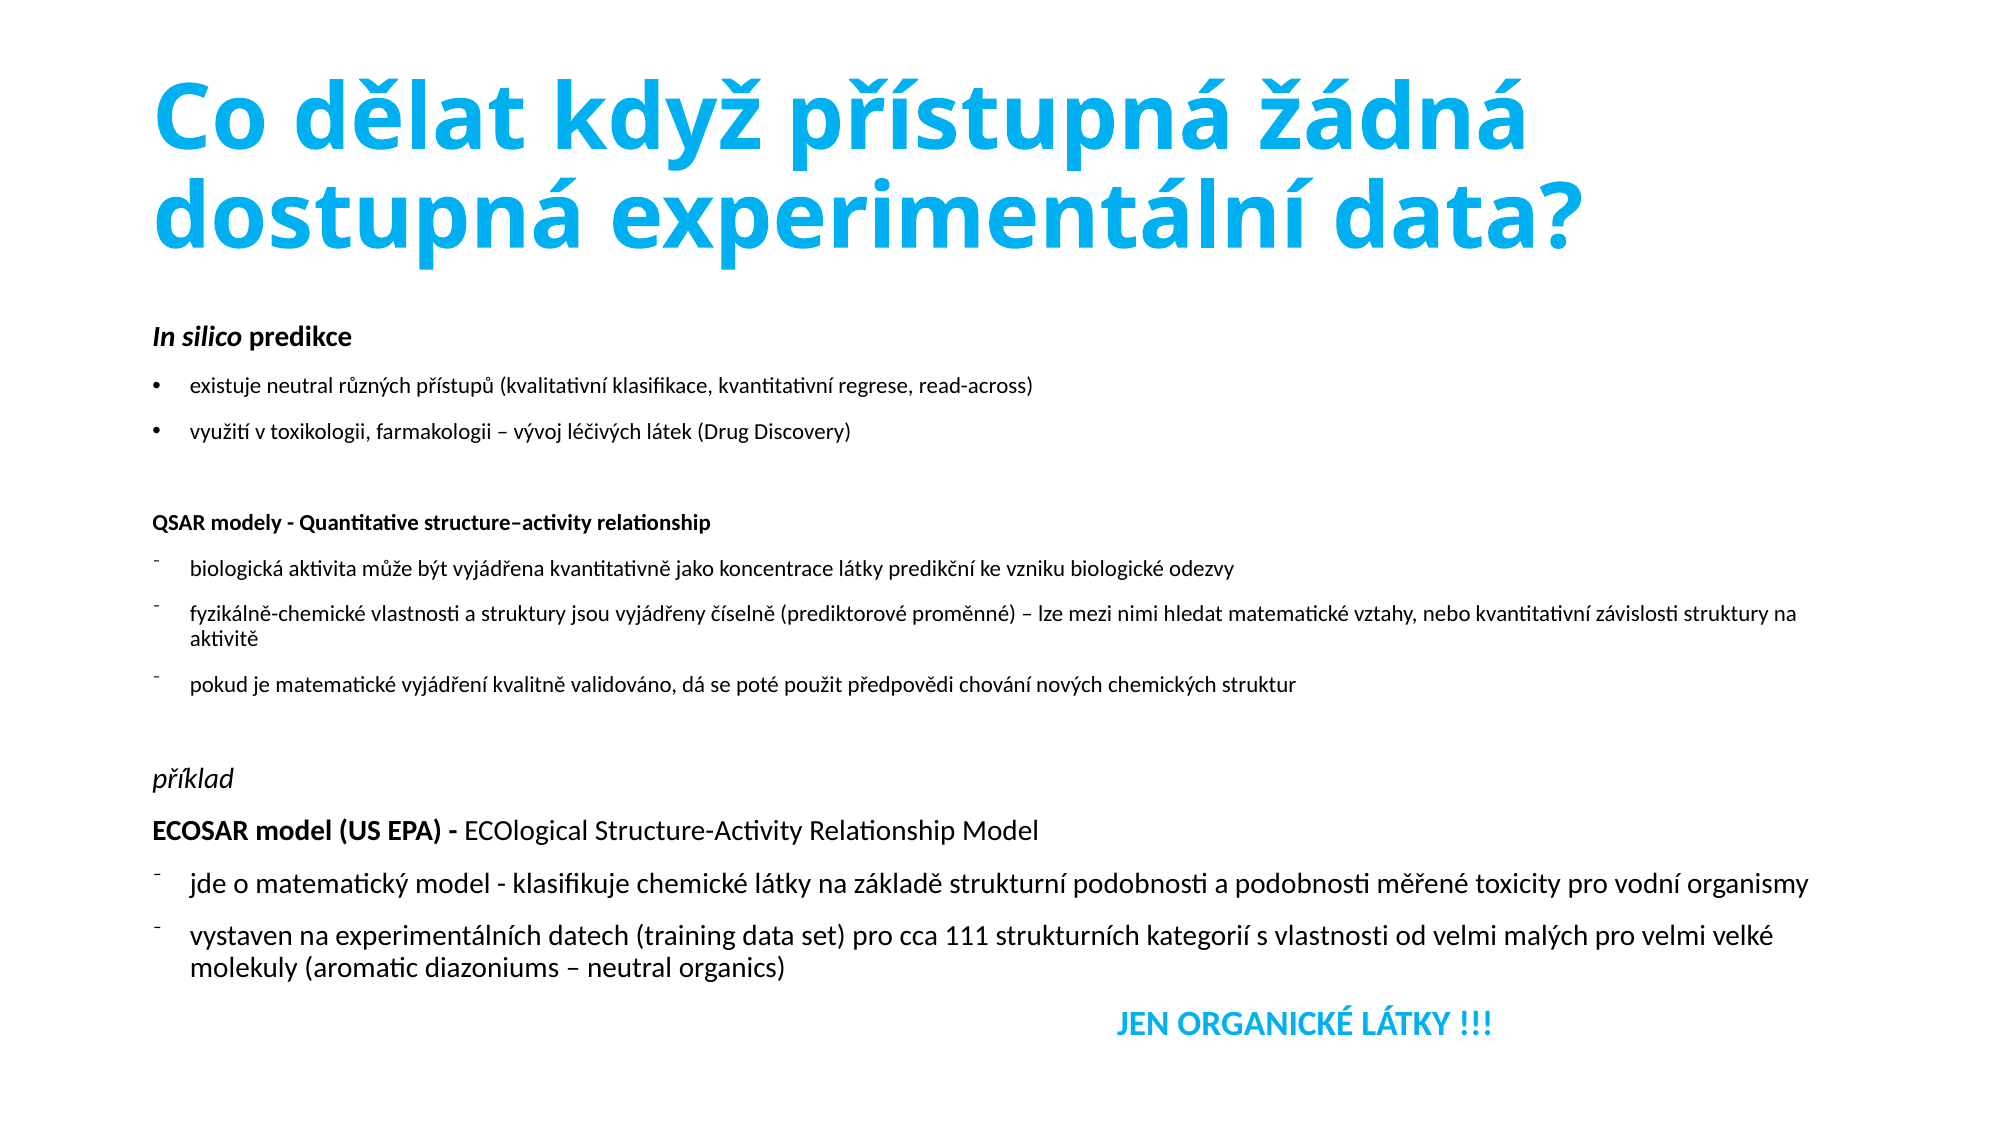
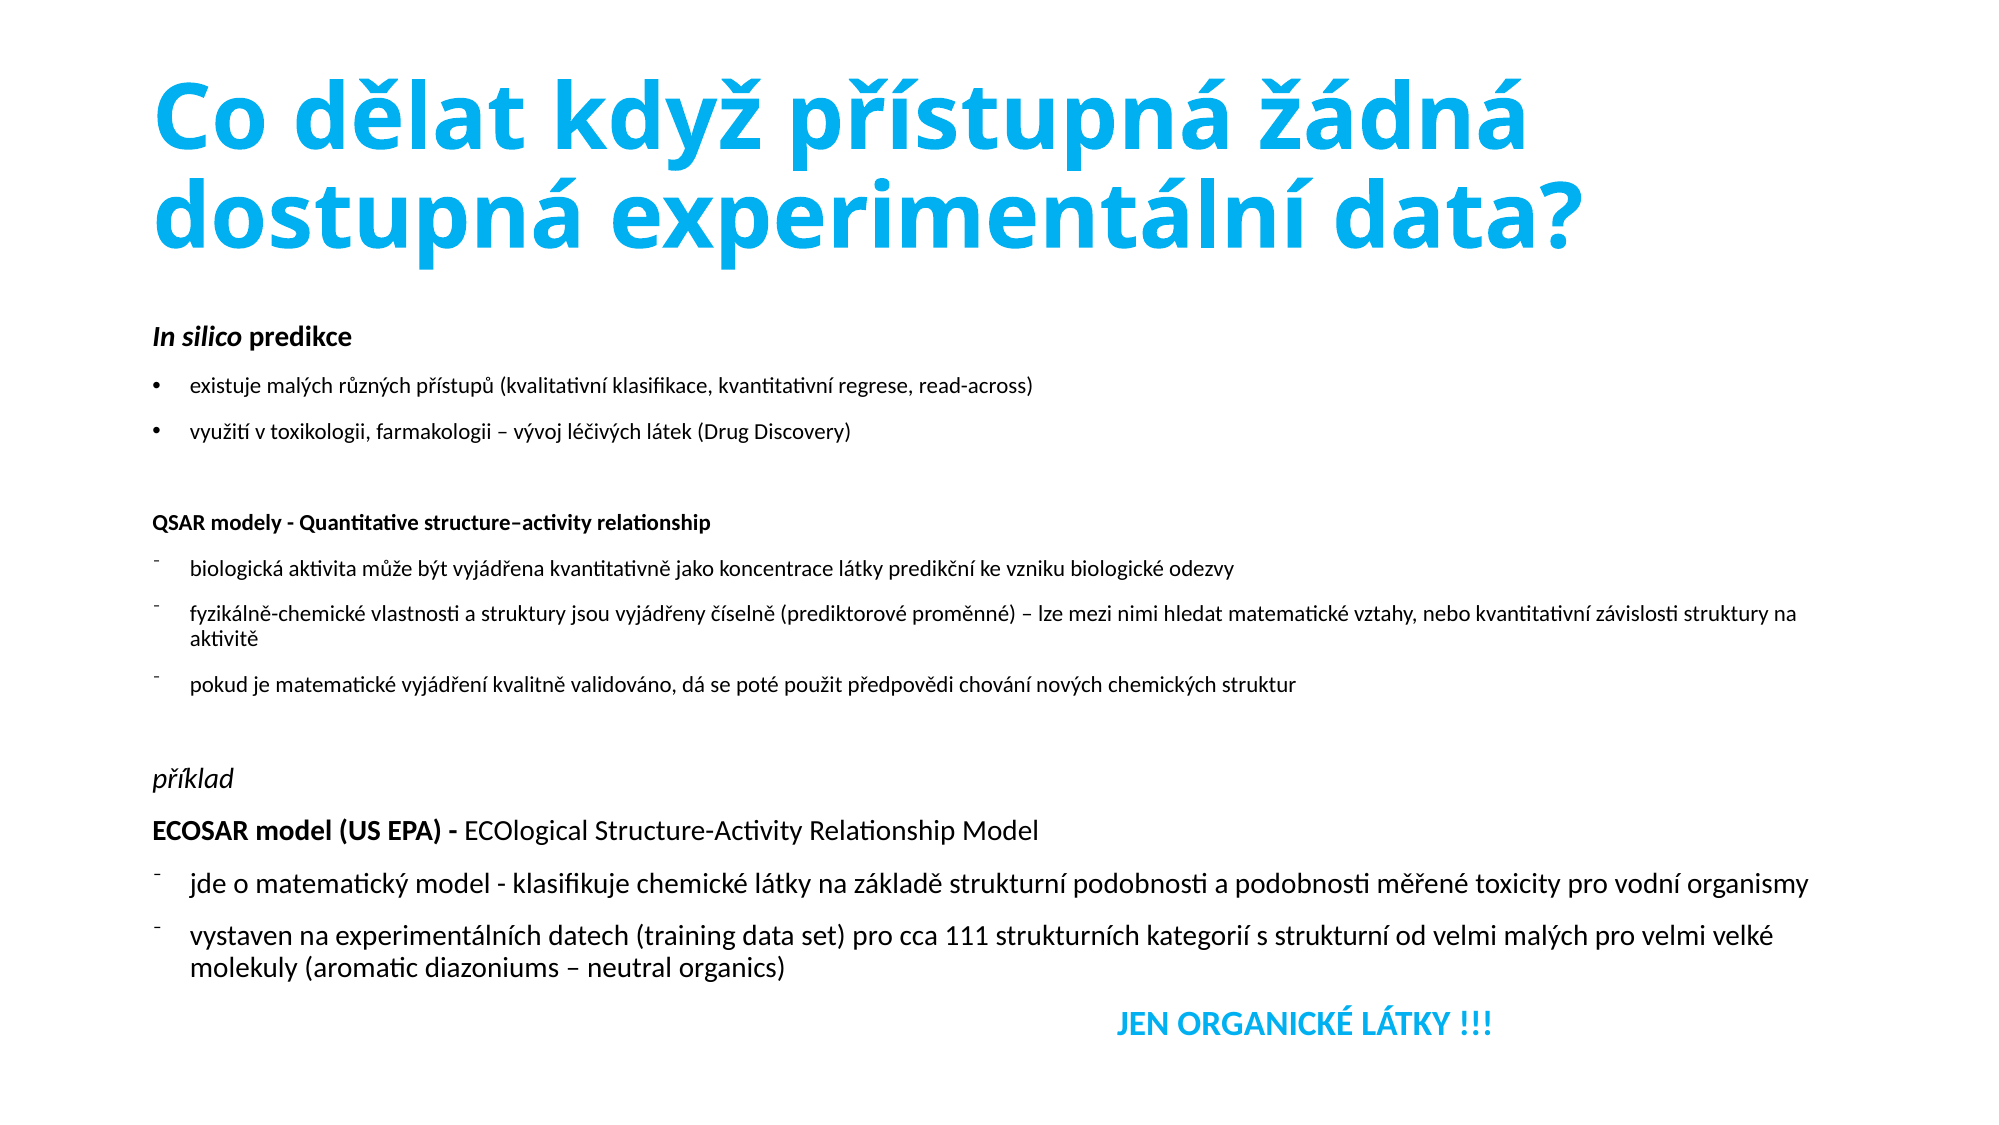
existuje neutral: neutral -> malých (300, 386)
s vlastnosti: vlastnosti -> strukturní (1332, 936)
